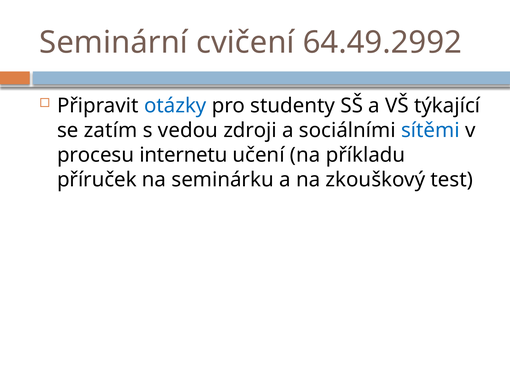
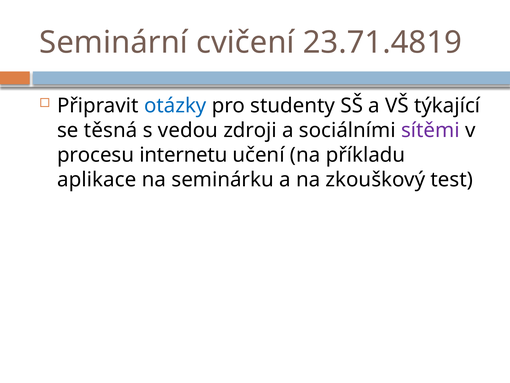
64.49.2992: 64.49.2992 -> 23.71.4819 (382, 43)
zatím: zatím -> těsná (111, 130)
sítěmi colour: blue -> purple (430, 130)
příruček: příruček -> aplikace (97, 180)
